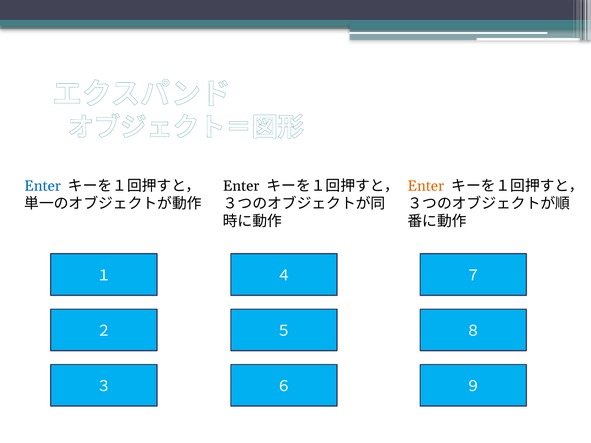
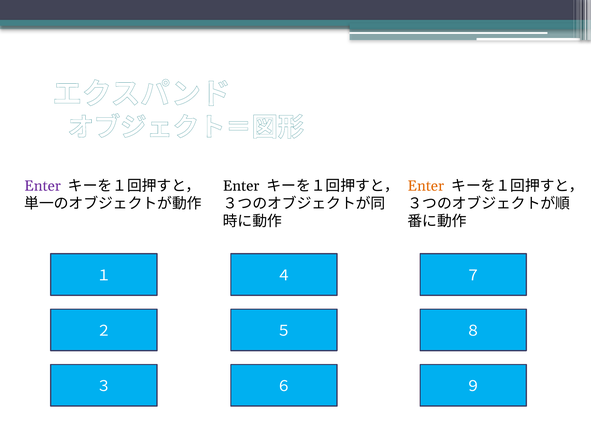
Enter colour: blue -> purple (43, 186)
